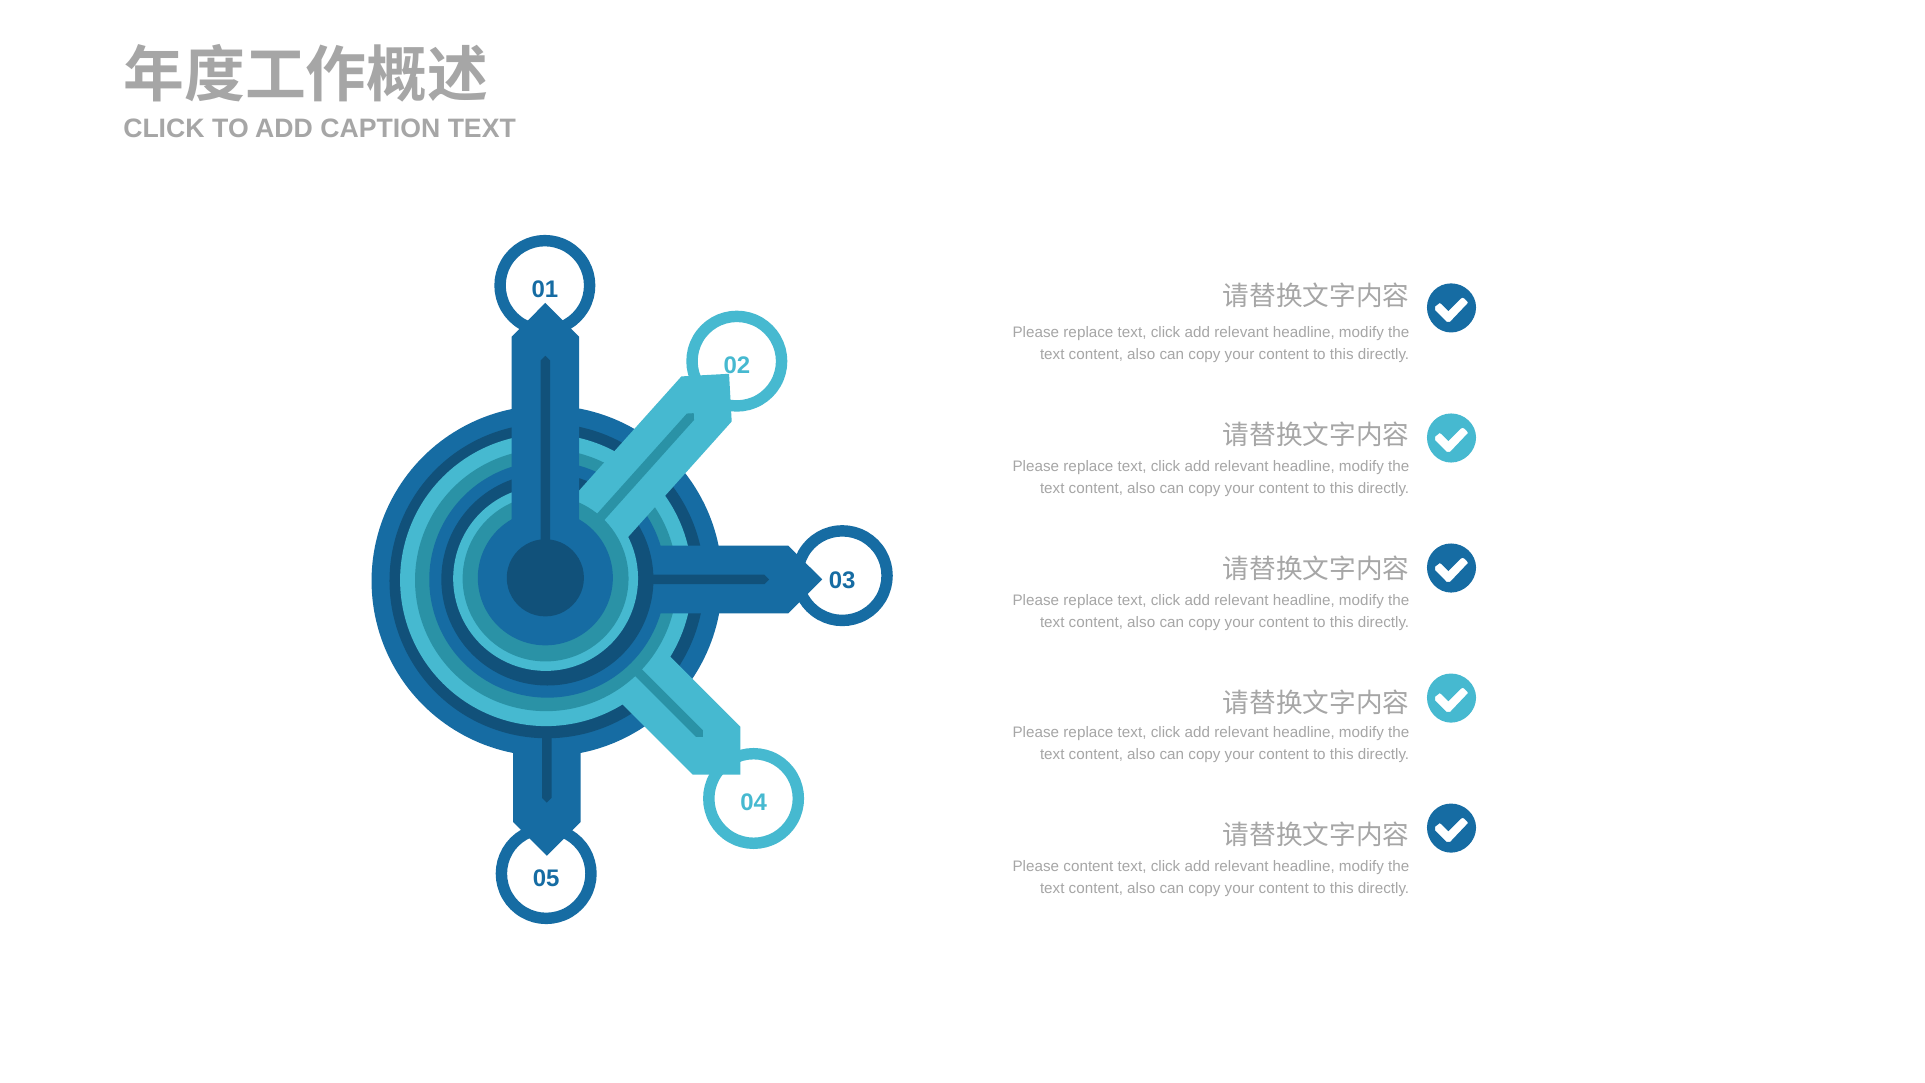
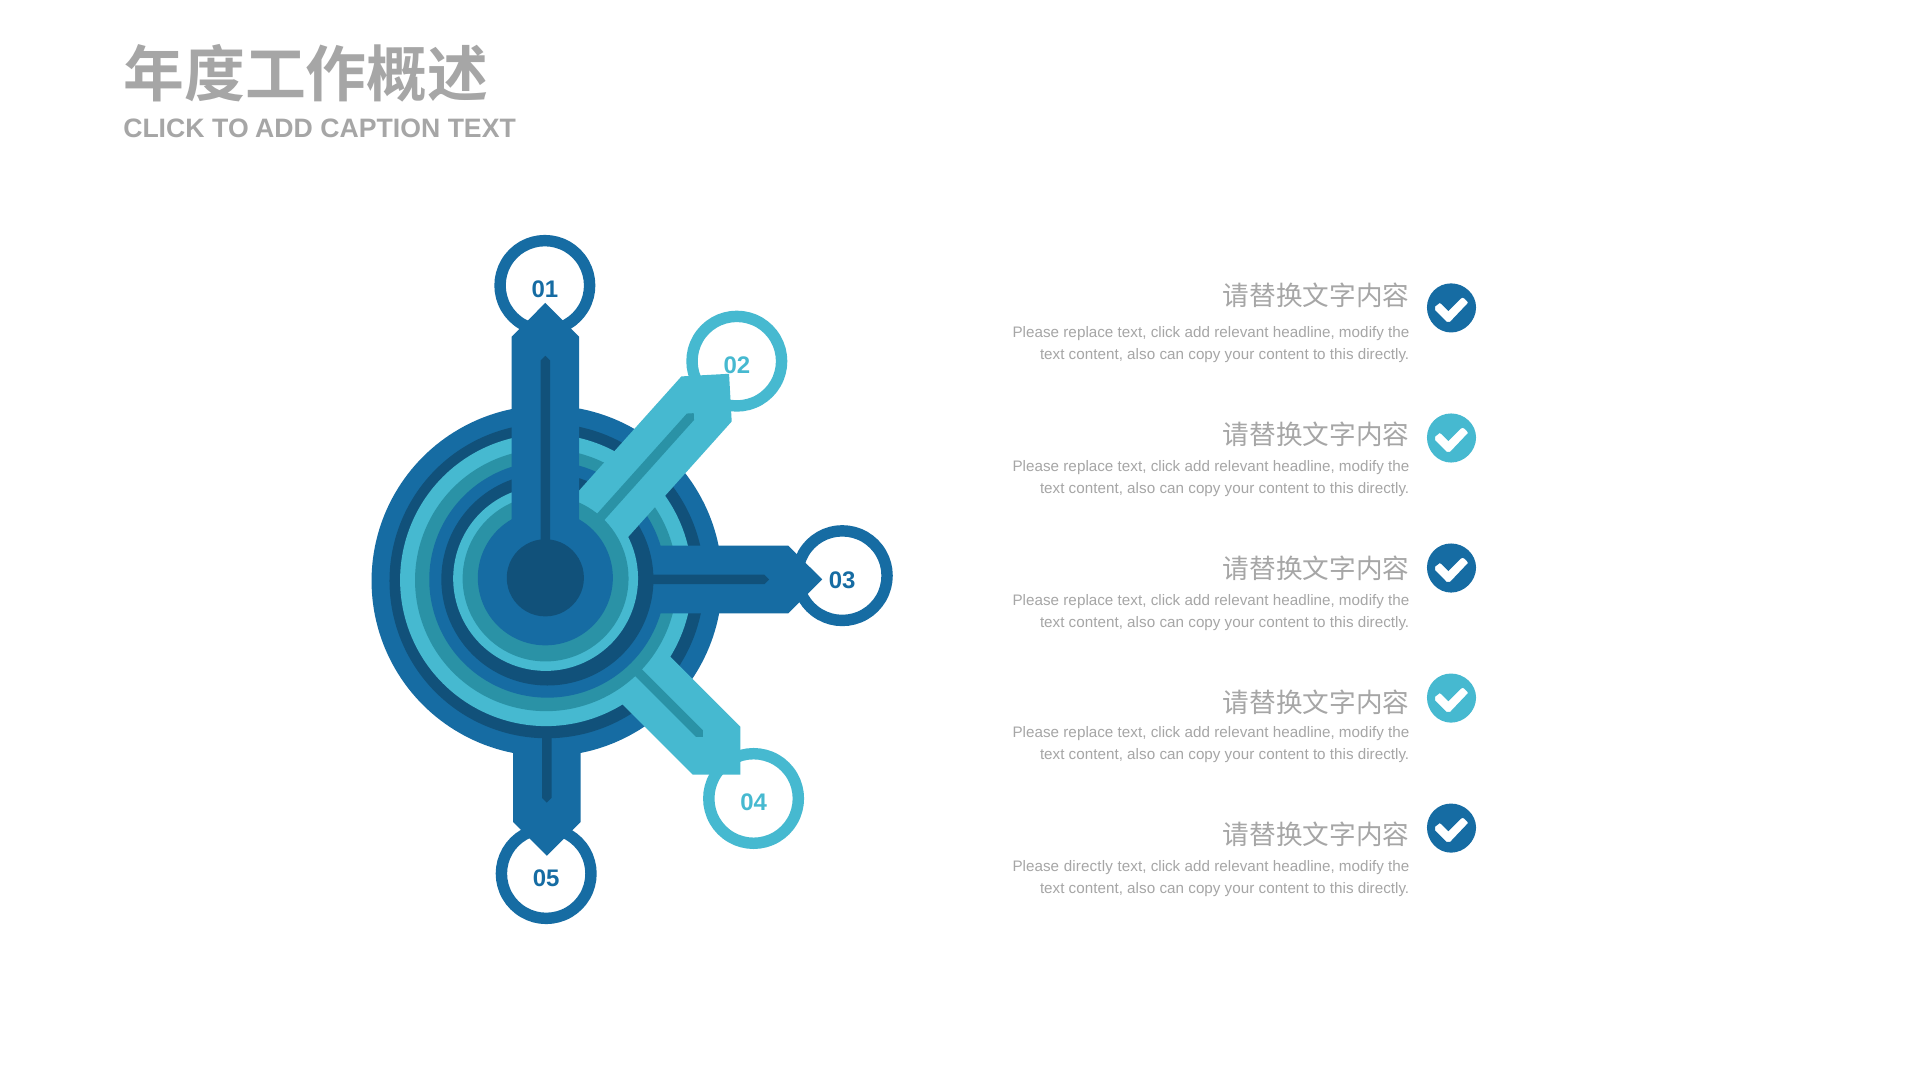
Please content: content -> directly (1088, 866)
